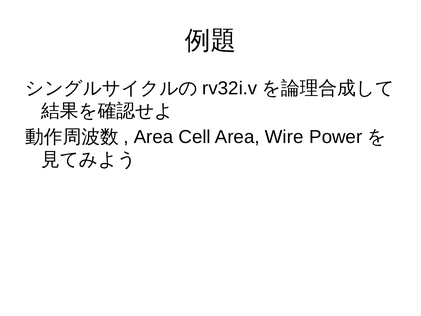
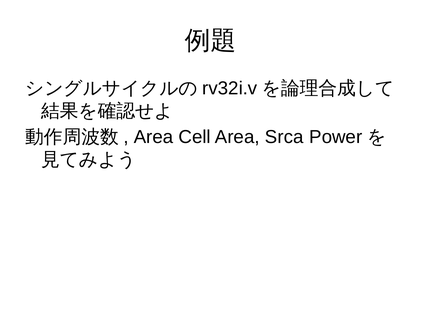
Wire: Wire -> Srca (284, 137)
